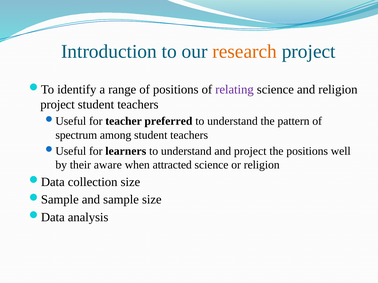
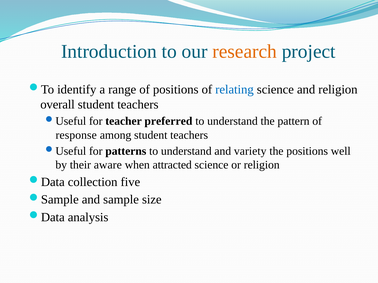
relating colour: purple -> blue (234, 90)
project: project -> overall (58, 105)
spectrum: spectrum -> response (76, 135)
learners: learners -> patterns (126, 151)
and project: project -> variety (250, 151)
collection size: size -> five (130, 182)
